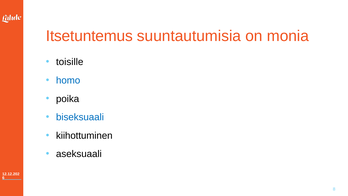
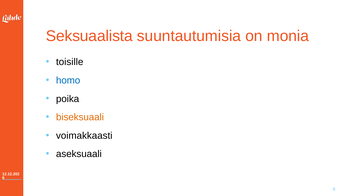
Itsetuntemus: Itsetuntemus -> Seksuaalista (89, 36)
biseksuaali colour: blue -> orange (80, 117)
kiihottuminen: kiihottuminen -> voimakkaasti (84, 135)
